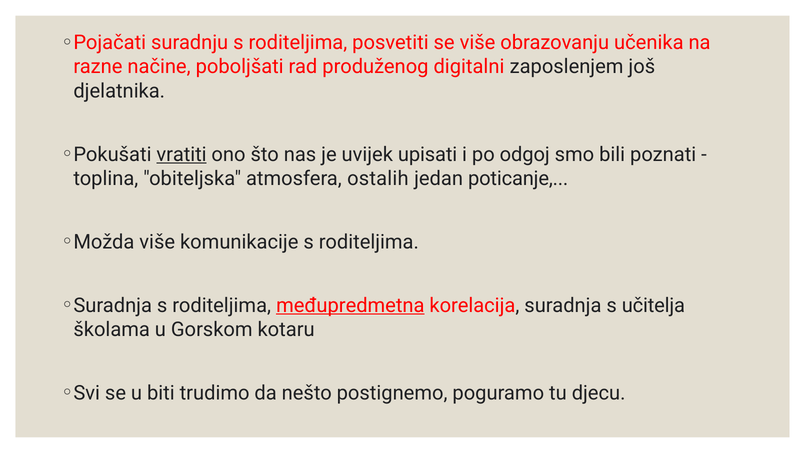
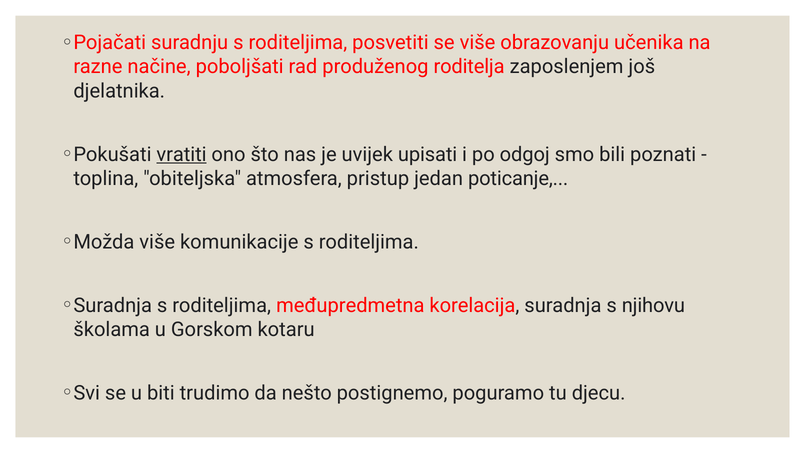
digitalni: digitalni -> roditelja (469, 67)
ostalih: ostalih -> pristup (378, 178)
međupredmetna underline: present -> none (350, 305)
učitelja: učitelja -> njihovu (653, 305)
